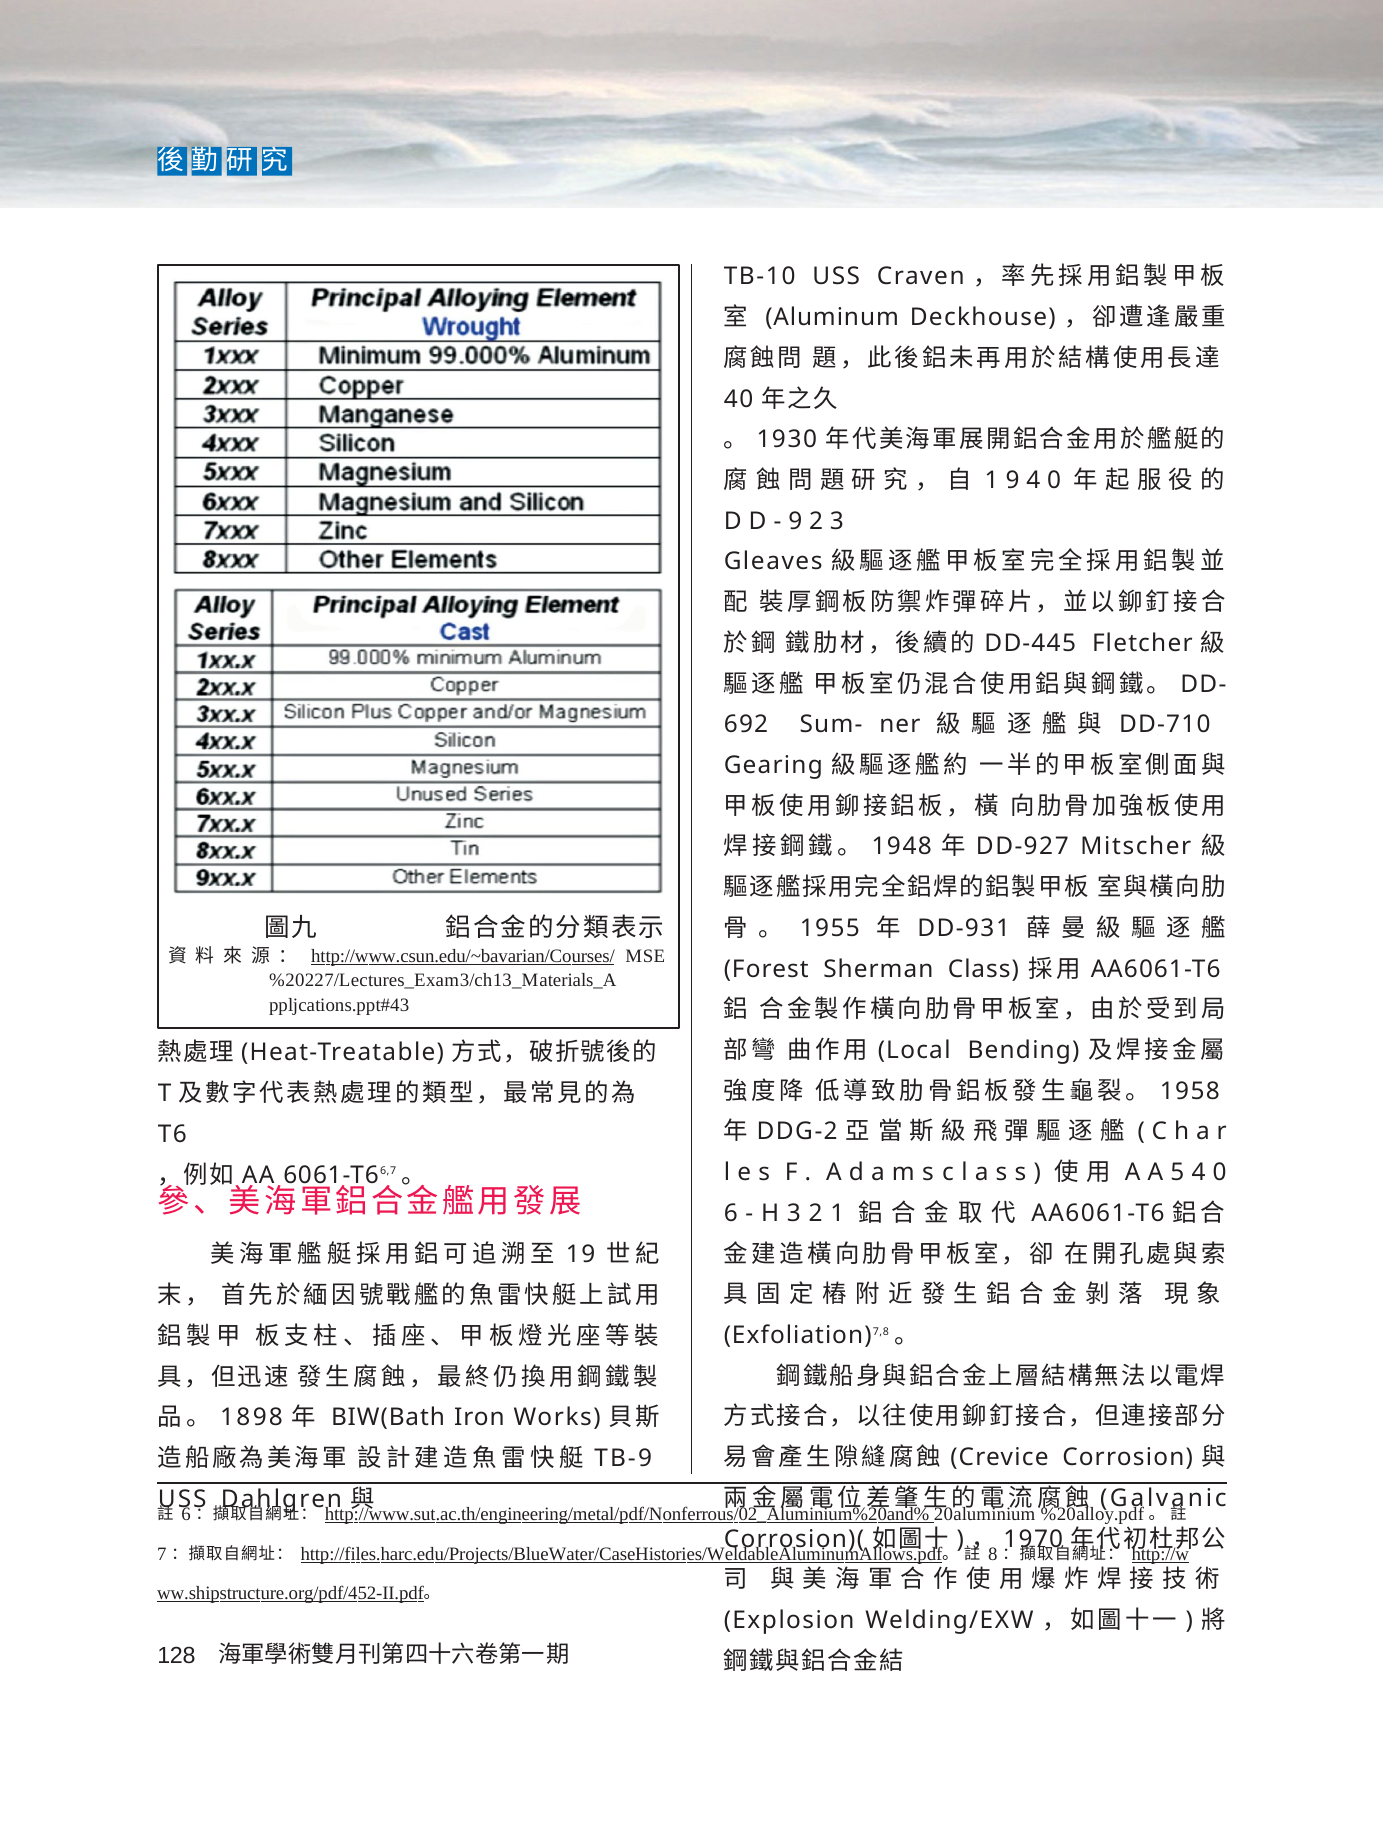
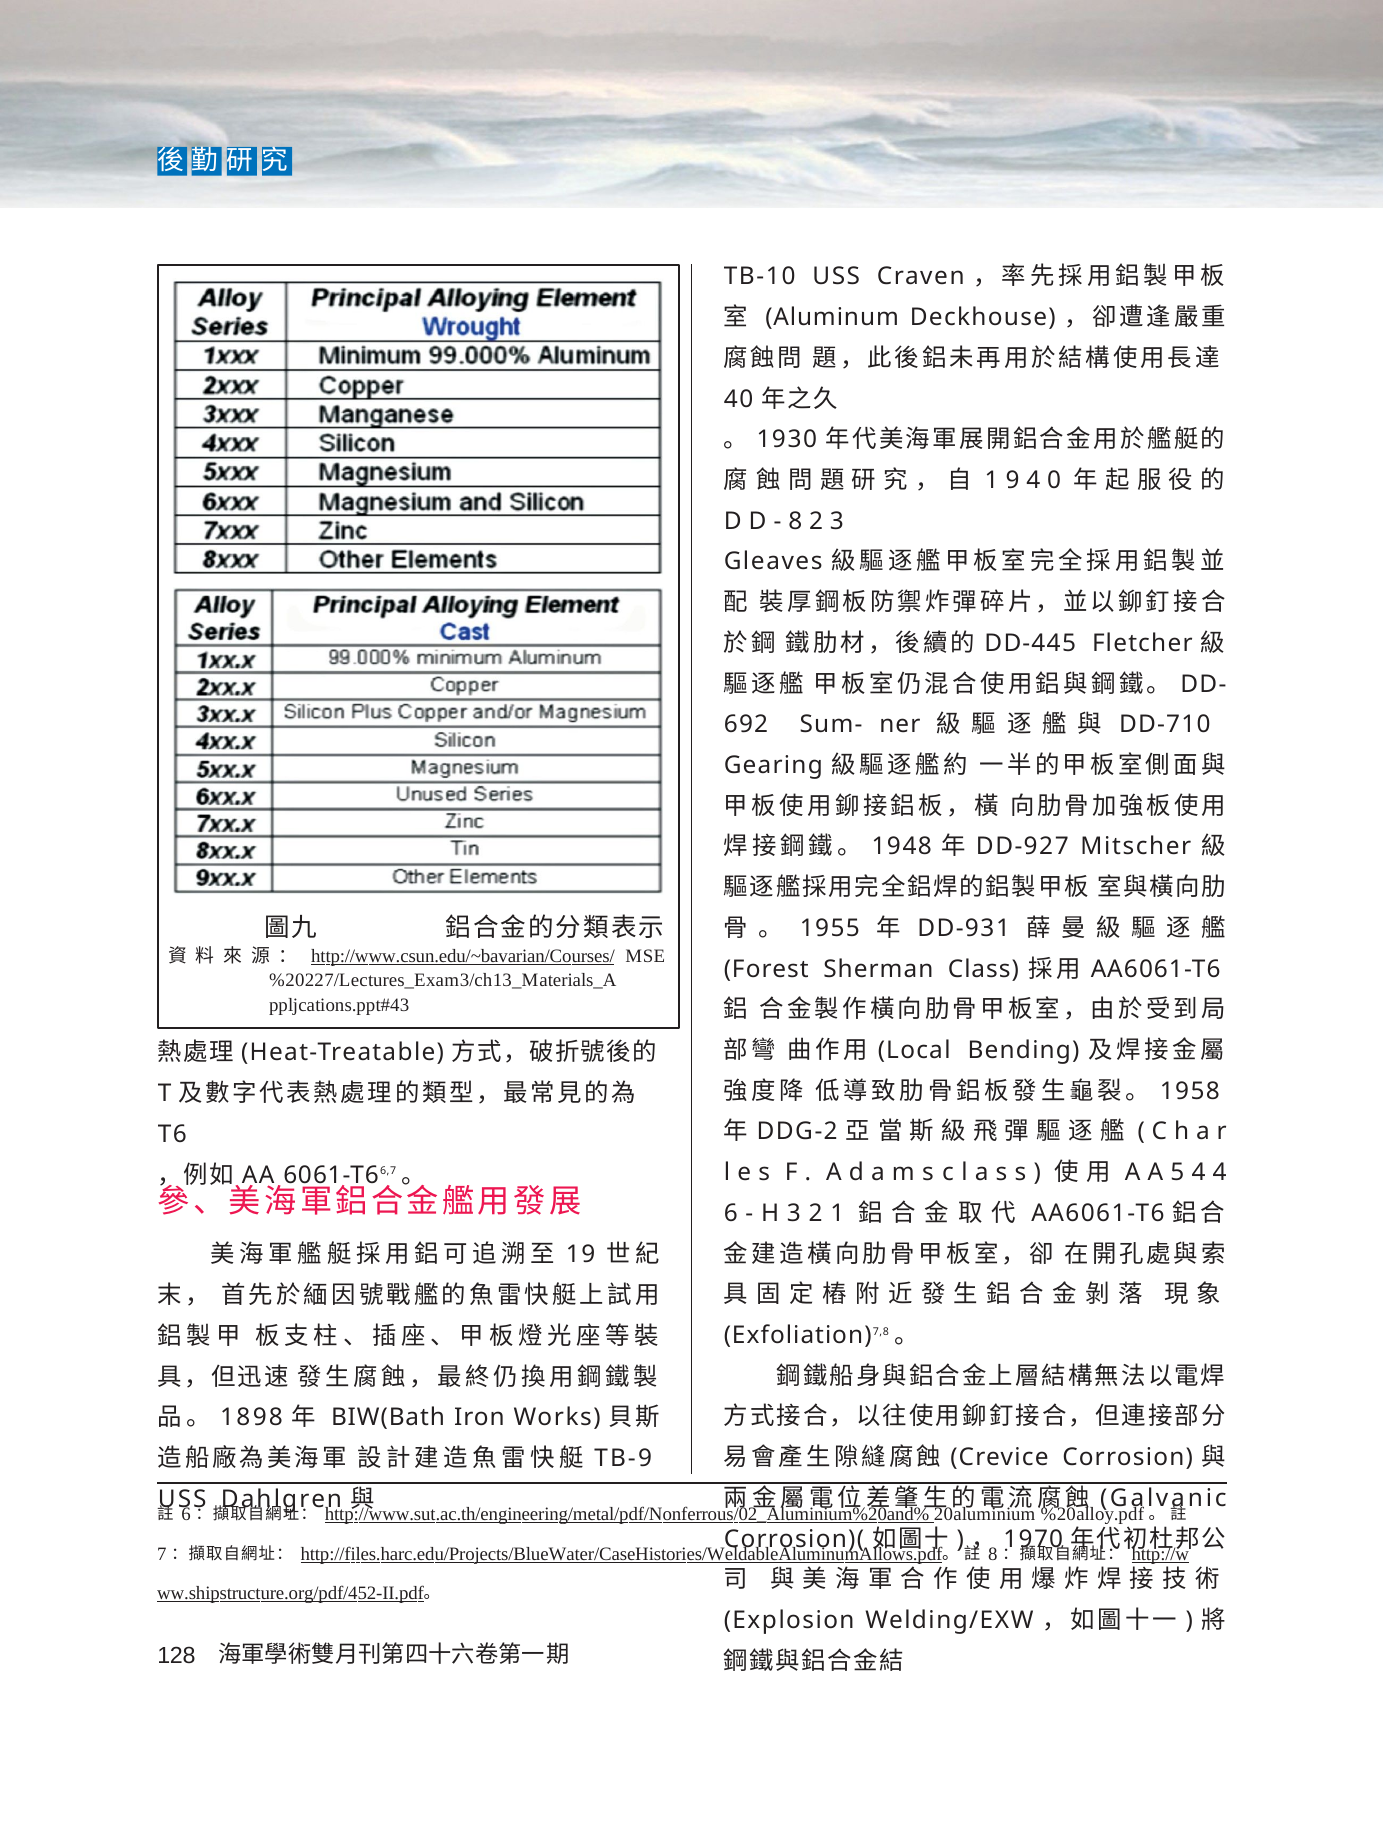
9: 9 -> 8 (795, 521)
5 4 0: 0 -> 4 (1220, 1173)
